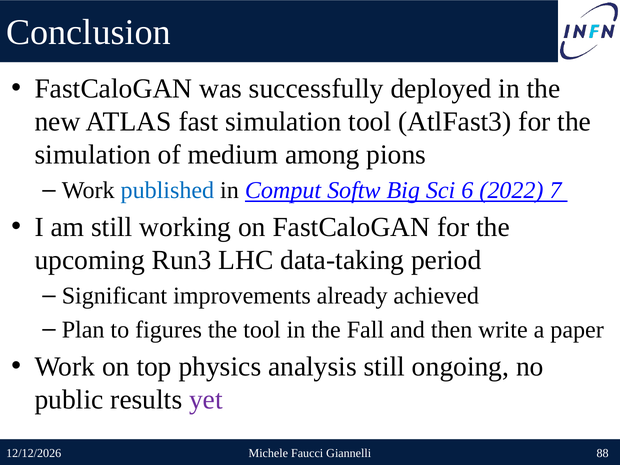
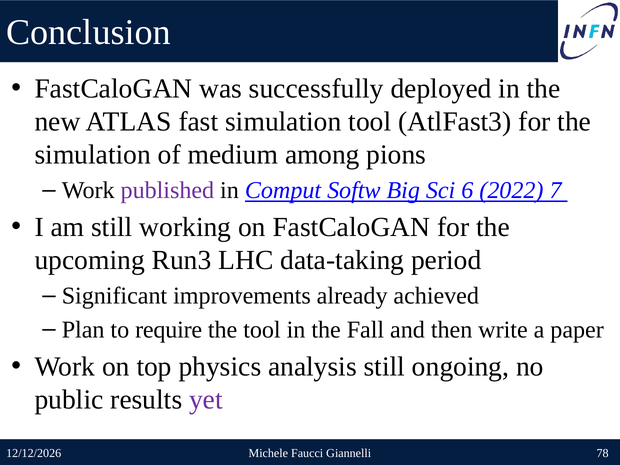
published colour: blue -> purple (167, 190)
figures: figures -> require (169, 330)
88: 88 -> 78 (603, 453)
